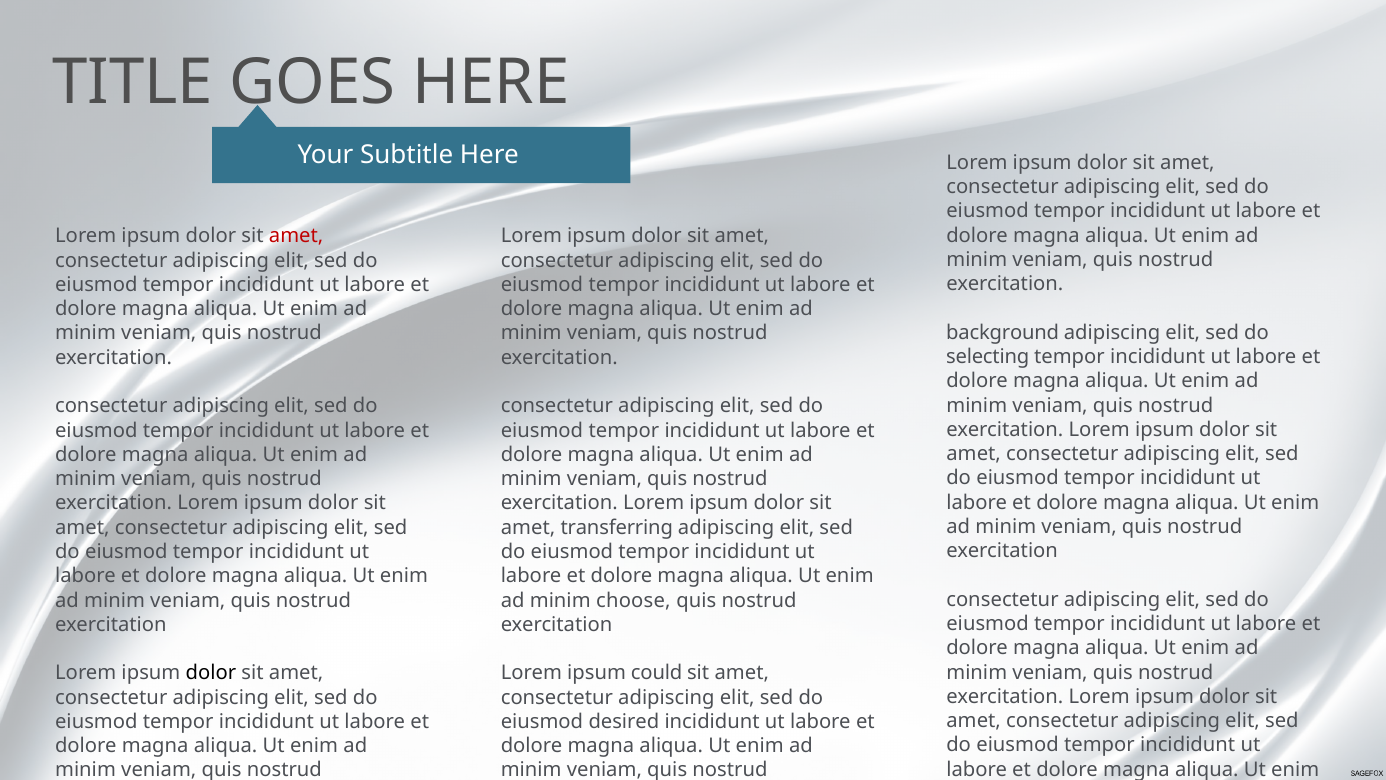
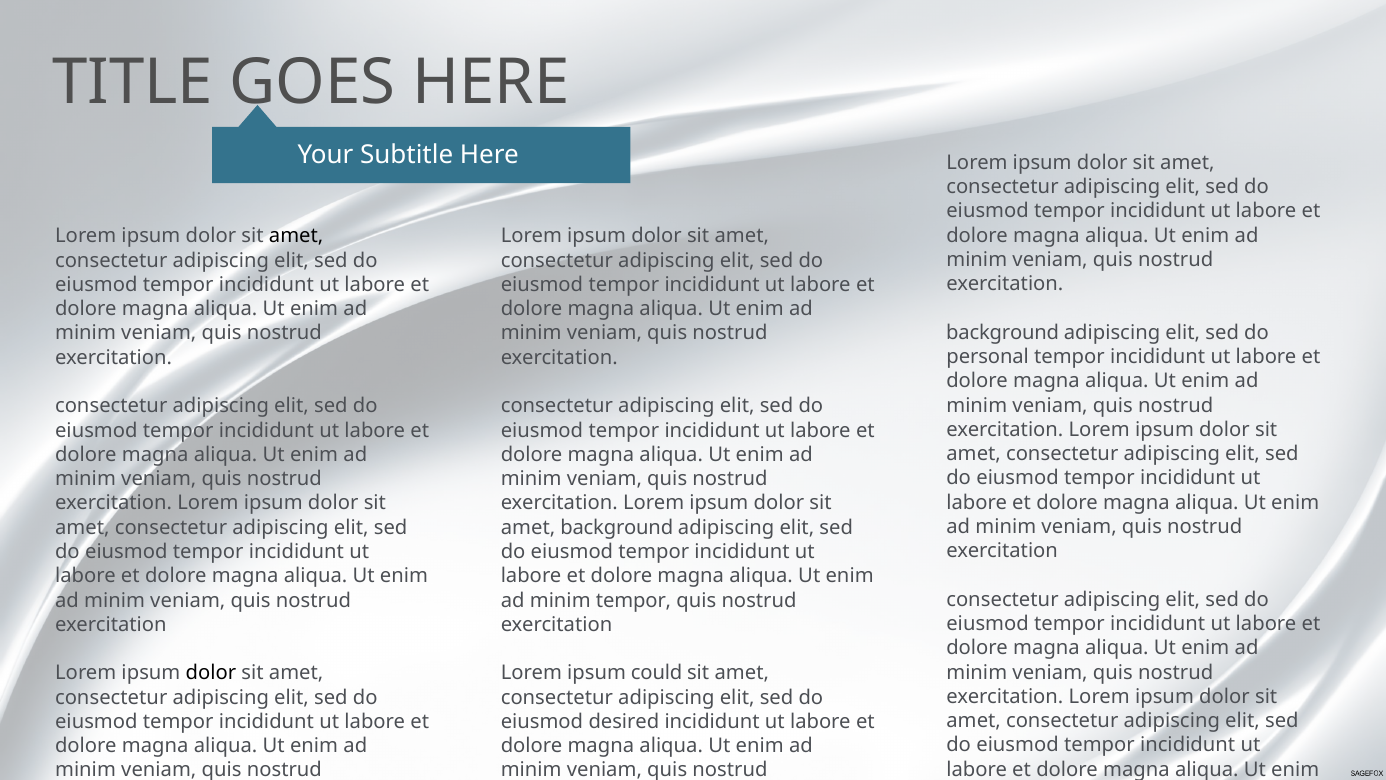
amet colour: red -> black (296, 236)
selecting: selecting -> personal (988, 357)
amet transferring: transferring -> background (617, 527)
minim choose: choose -> tempor (634, 600)
